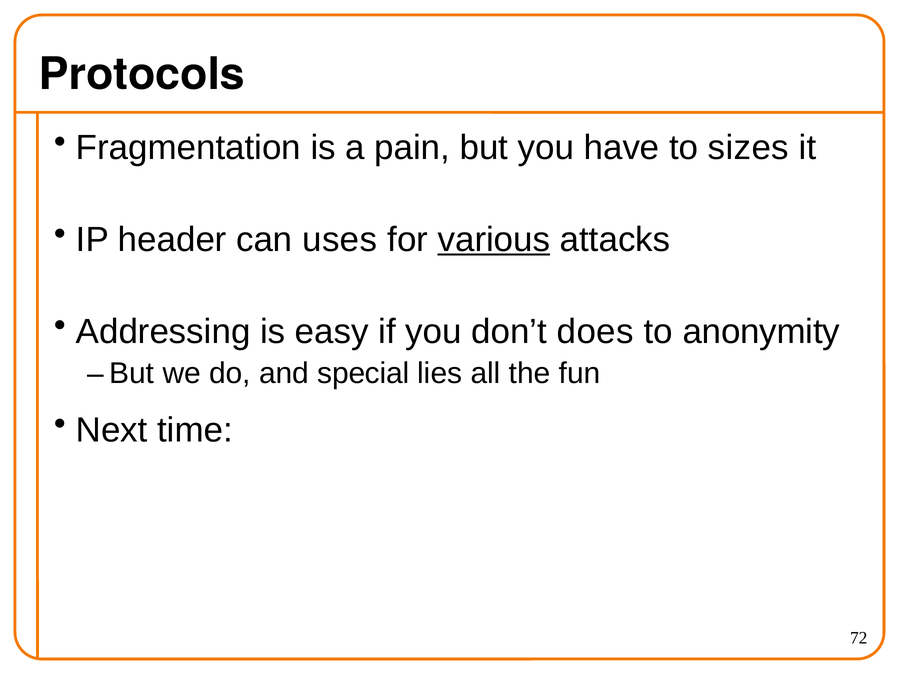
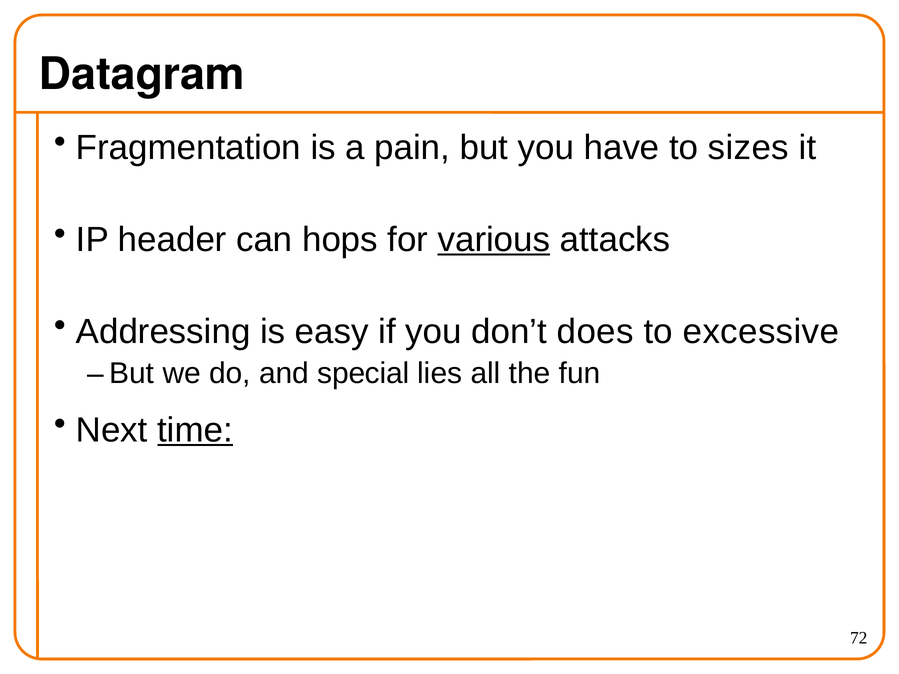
Protocols: Protocols -> Datagram (142, 74)
uses: uses -> hops (340, 240)
anonymity: anonymity -> excessive (761, 332)
time underline: none -> present (195, 430)
